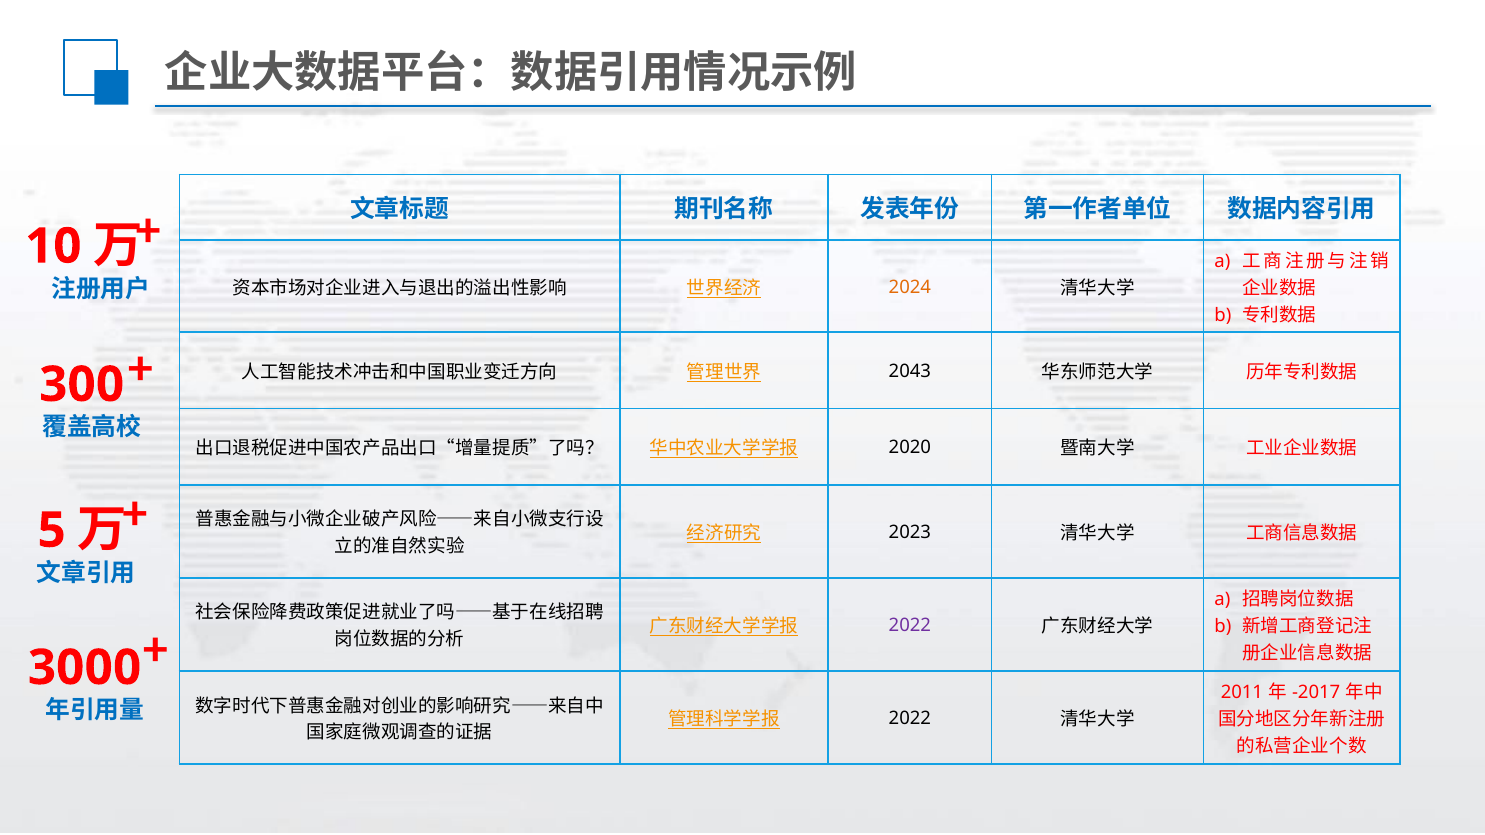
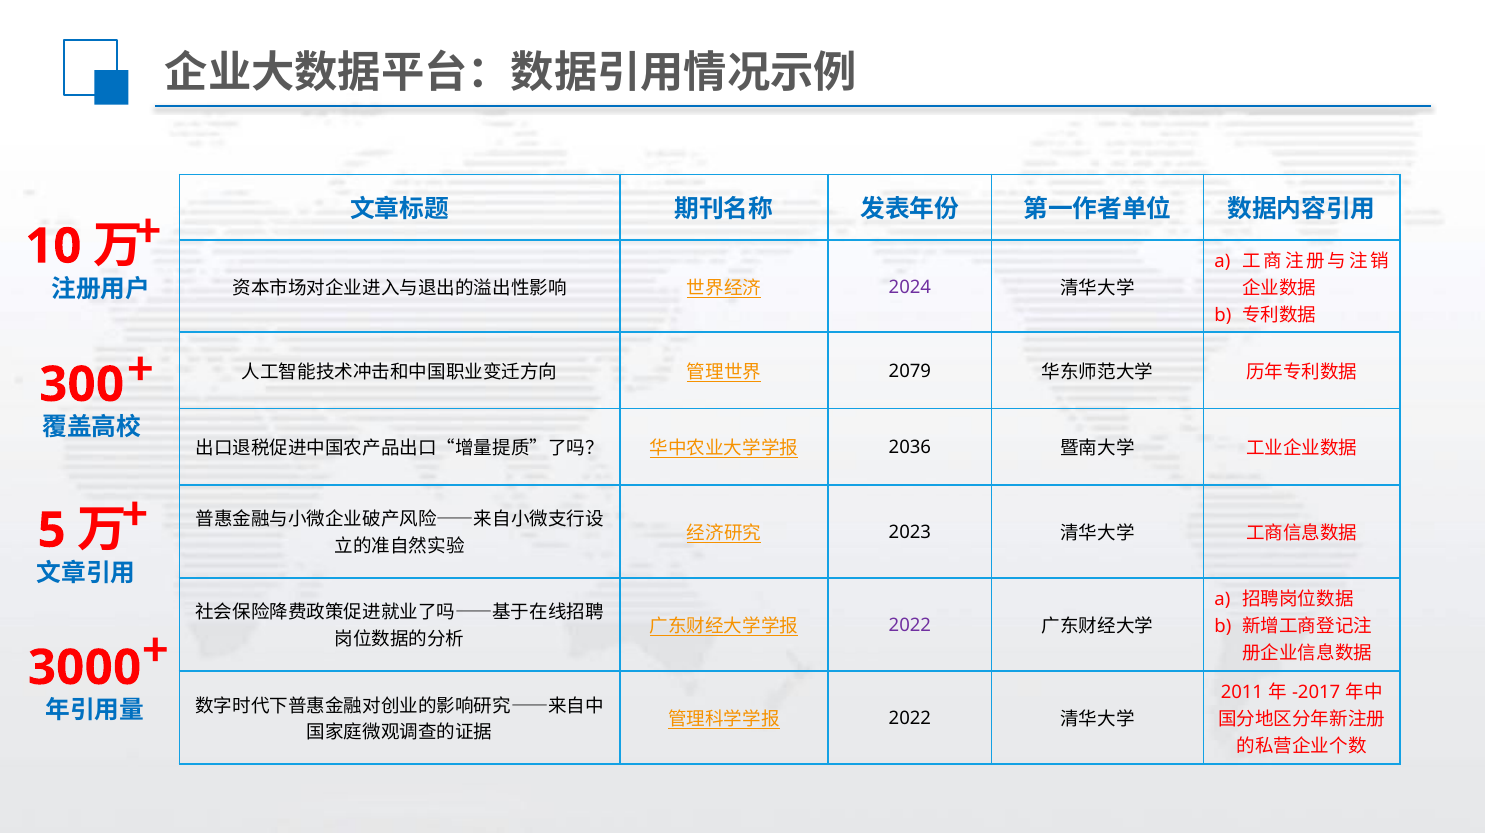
2024 colour: orange -> purple (910, 287)
2043: 2043 -> 2079 (910, 371)
2020: 2020 -> 2036 (910, 448)
